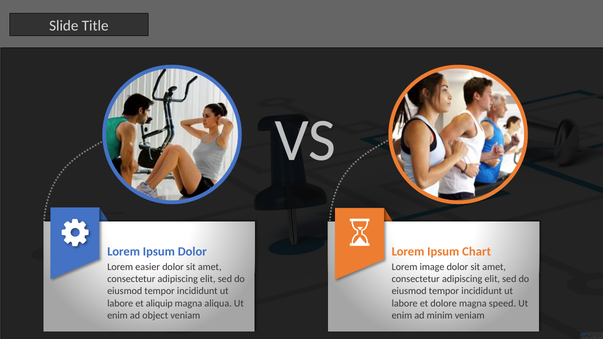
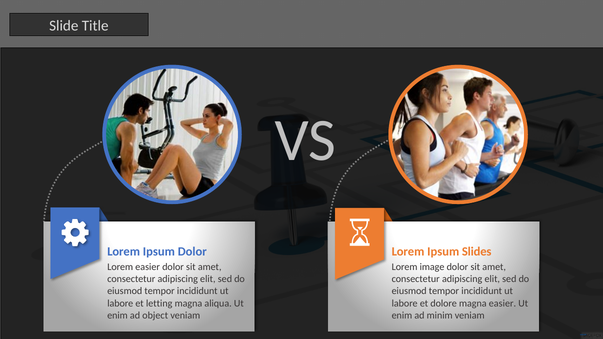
Chart: Chart -> Slides (477, 252)
aliquip: aliquip -> letting (159, 303)
magna speed: speed -> easier (502, 303)
